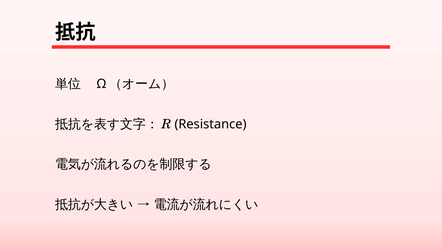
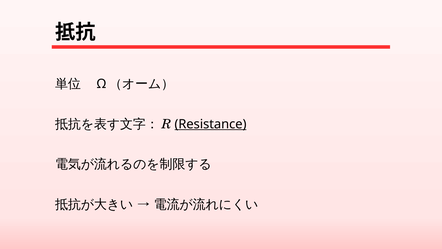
Resistance underline: none -> present (210, 124)
